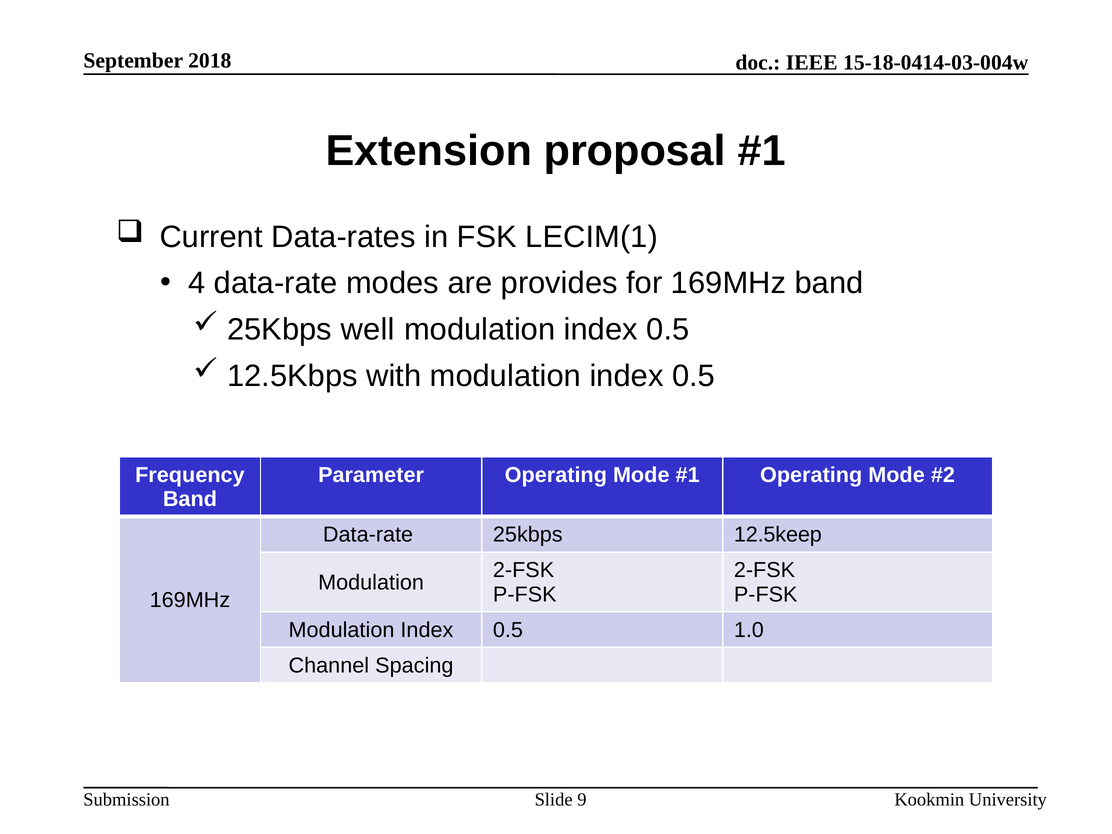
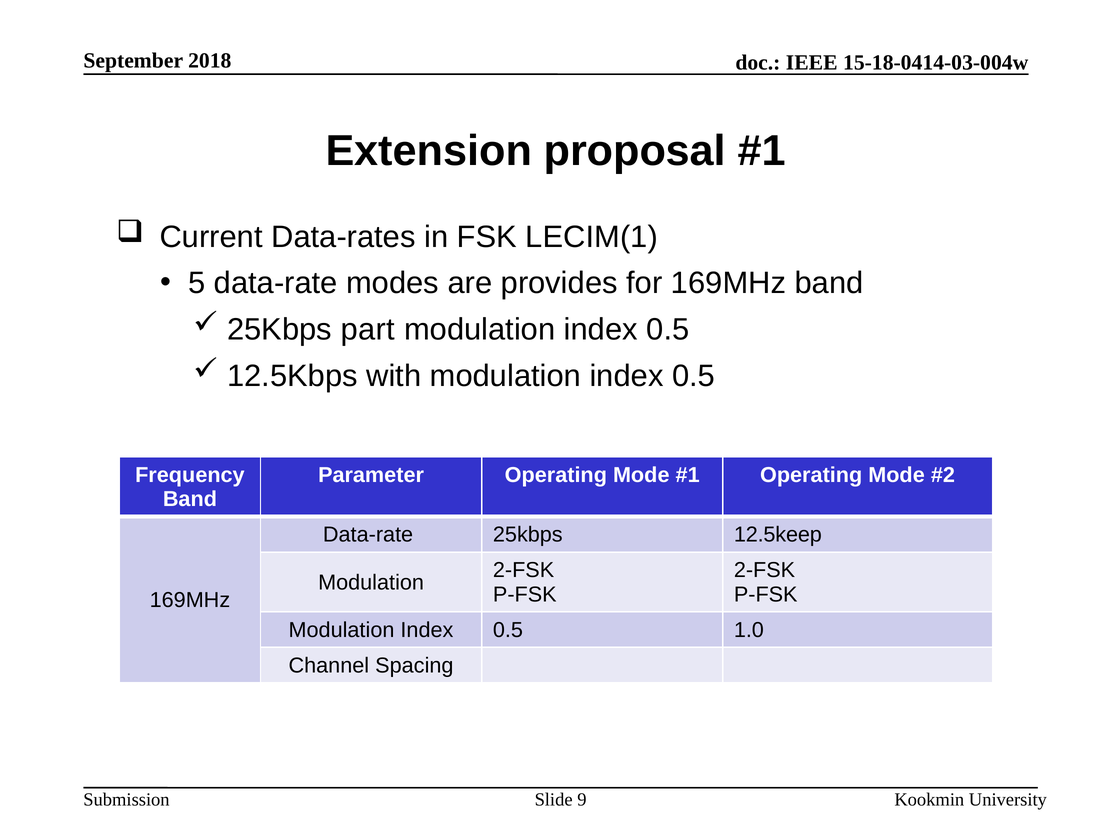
4: 4 -> 5 (197, 283)
well: well -> part (368, 330)
